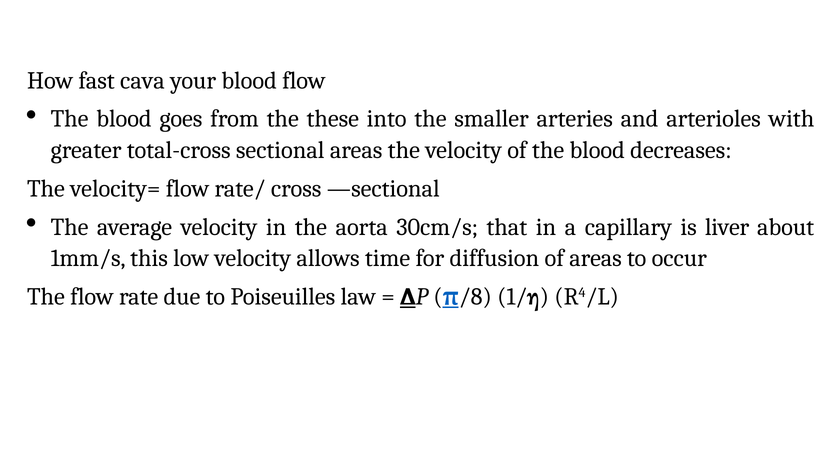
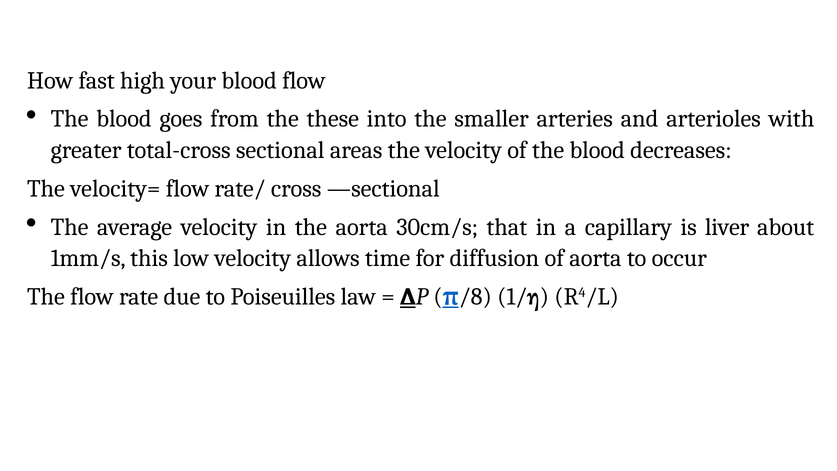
cava: cava -> high (143, 81)
of areas: areas -> aorta (595, 258)
